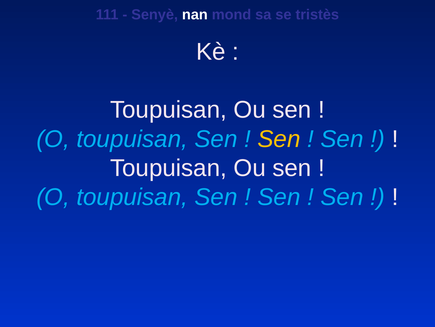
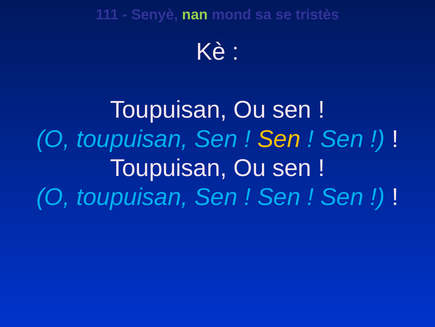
nan colour: white -> light green (195, 15)
